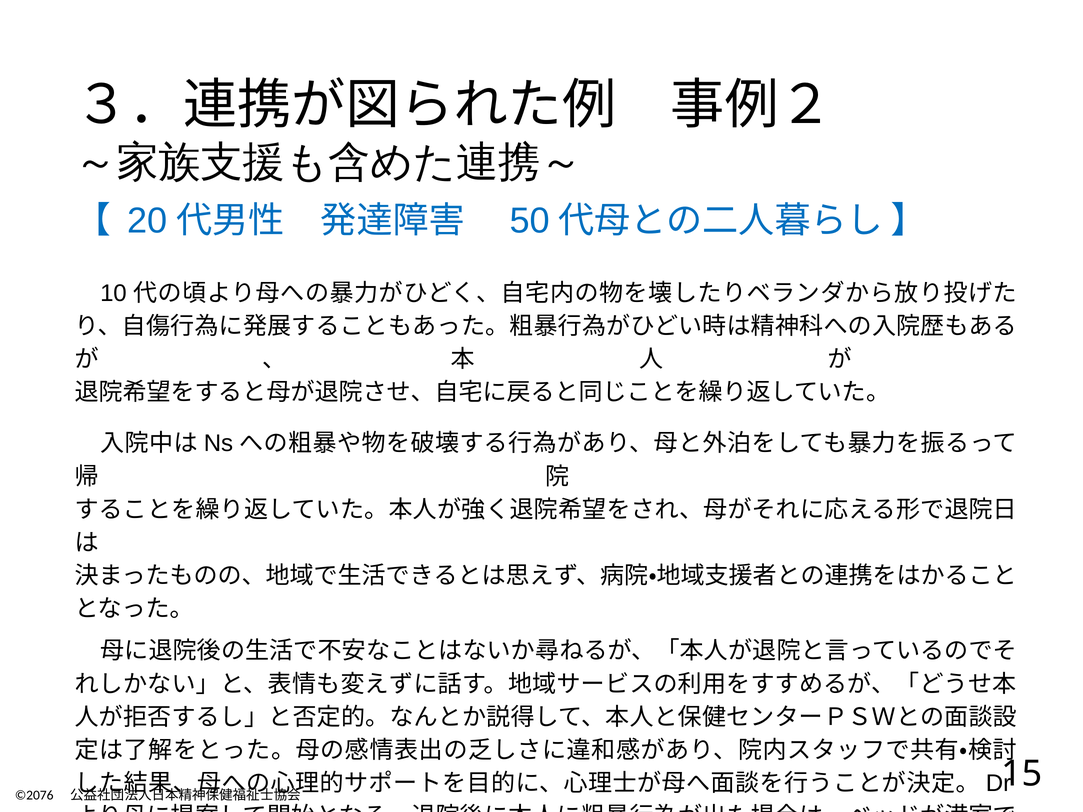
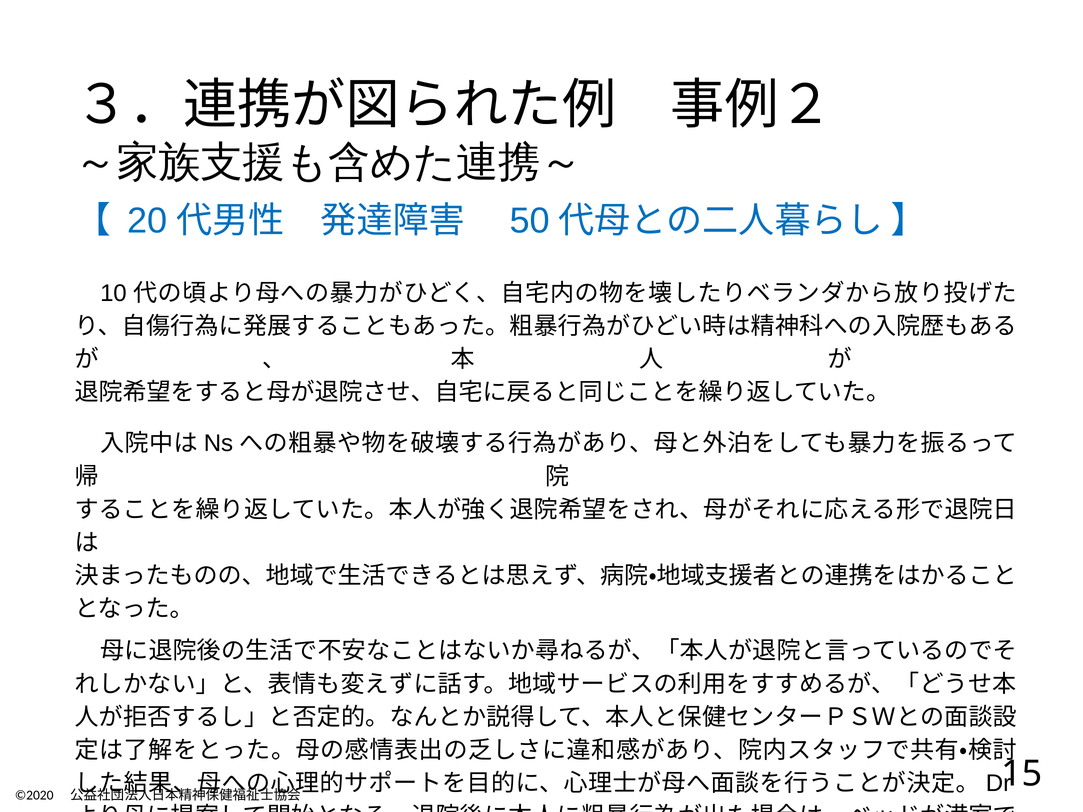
©2076: ©2076 -> ©2020 (34, 796)
